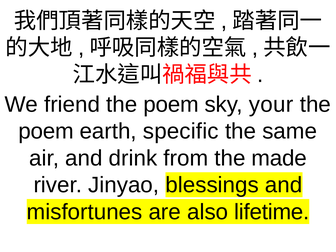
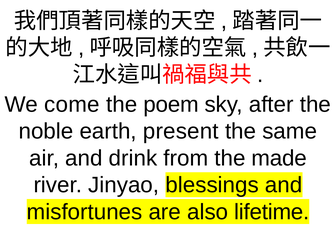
friend: friend -> come (72, 104)
your: your -> after (271, 104)
poem: poem -> noble (46, 131)
specific: specific -> present (181, 131)
